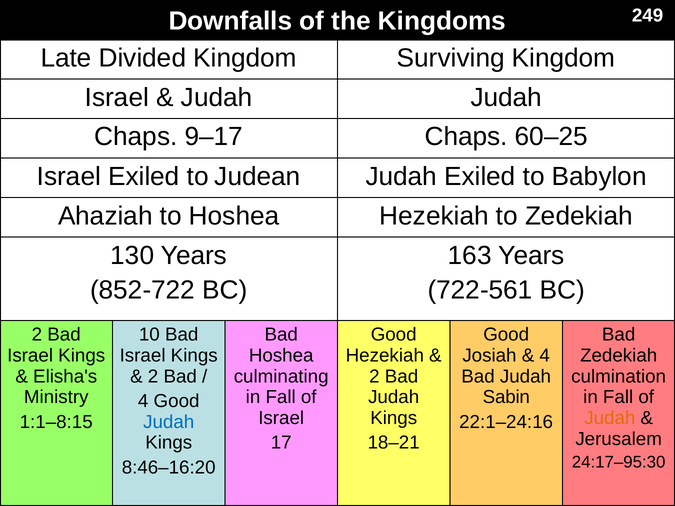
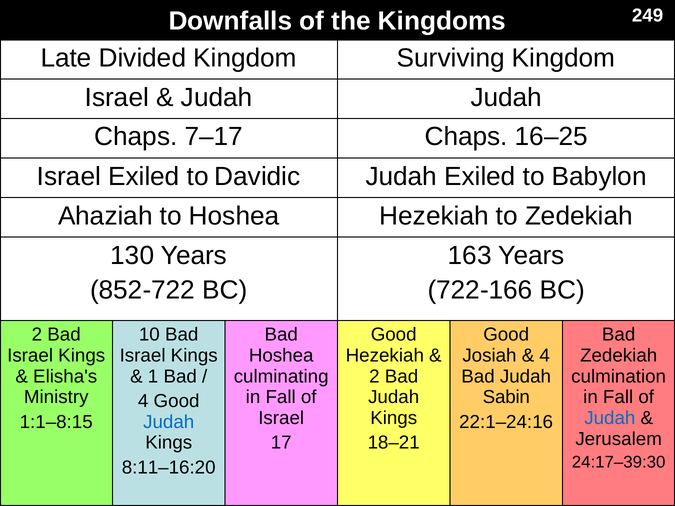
9–17: 9–17 -> 7–17 (214, 137)
60–25: 60–25 -> 16–25 (551, 137)
Judean: Judean -> Davidic (257, 176)
722-561: 722-561 -> 722-166 (480, 290)
2: 2 -> 1 (153, 377)
Judah colour: orange -> blue (610, 418)
24:17–95:30: 24:17–95:30 -> 24:17–39:30 (619, 463)
8:46–16:20: 8:46–16:20 -> 8:11–16:20 (169, 468)
